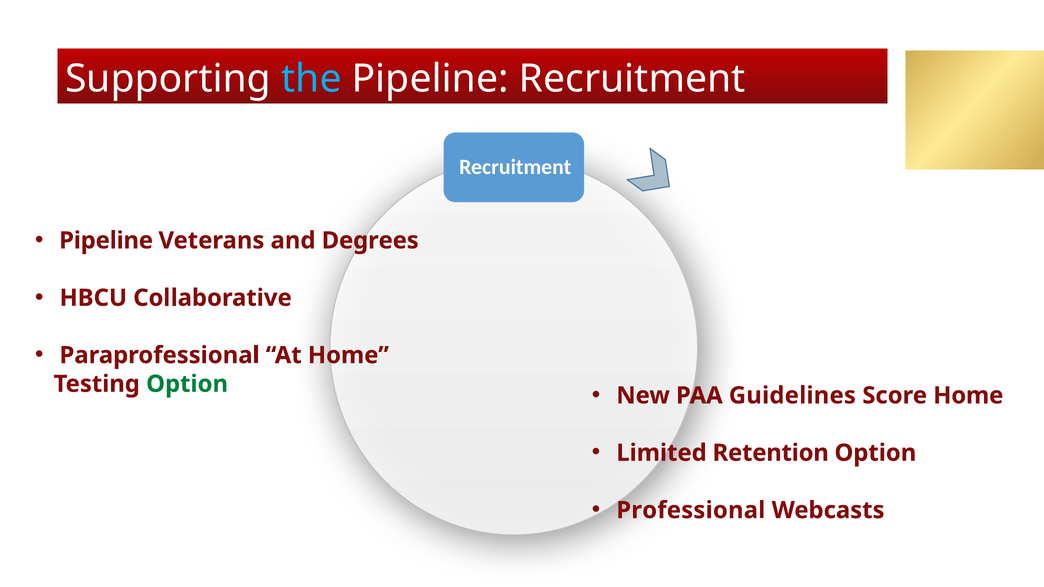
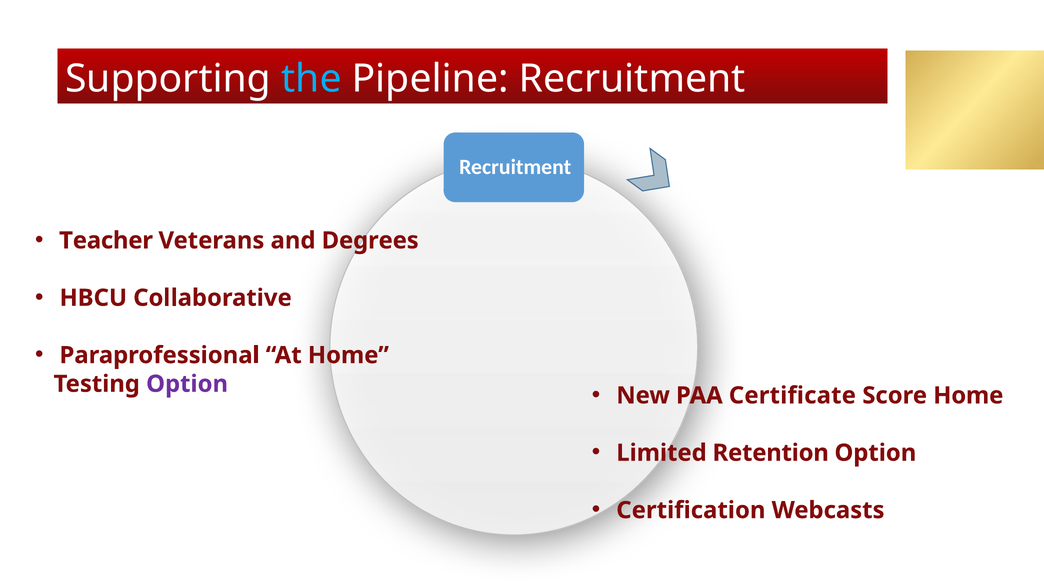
Pipeline: Pipeline -> Teacher (106, 241)
Option colour: green -> purple (187, 384)
Guidelines: Guidelines -> Certificate (792, 396)
Professional: Professional -> Certification (691, 510)
